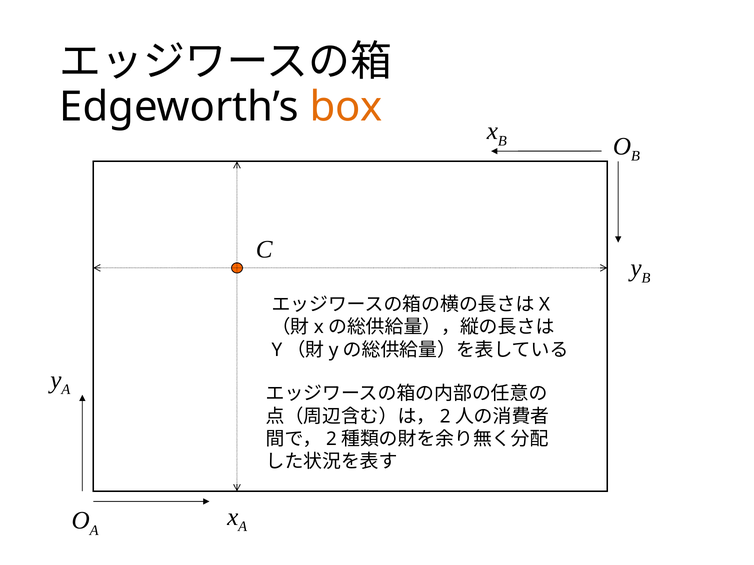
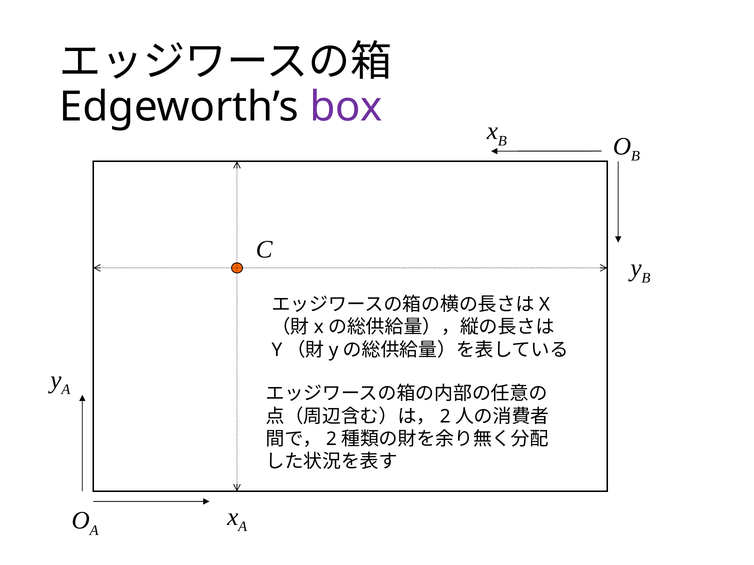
box colour: orange -> purple (346, 107)
